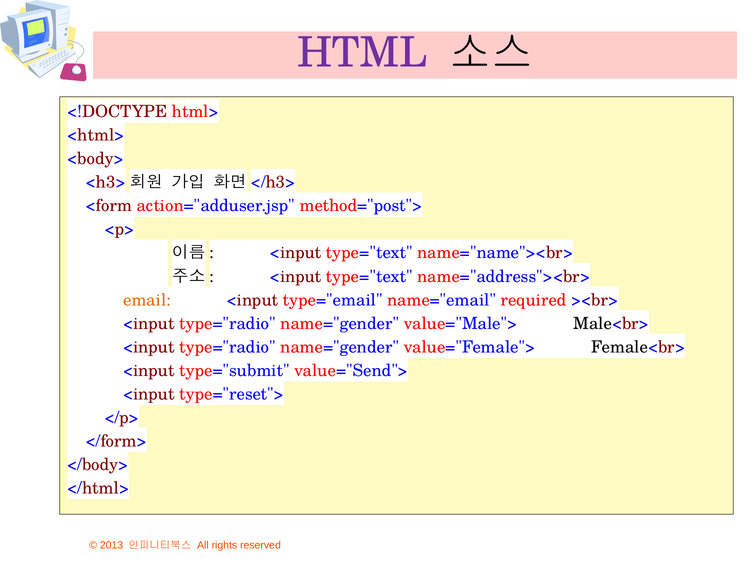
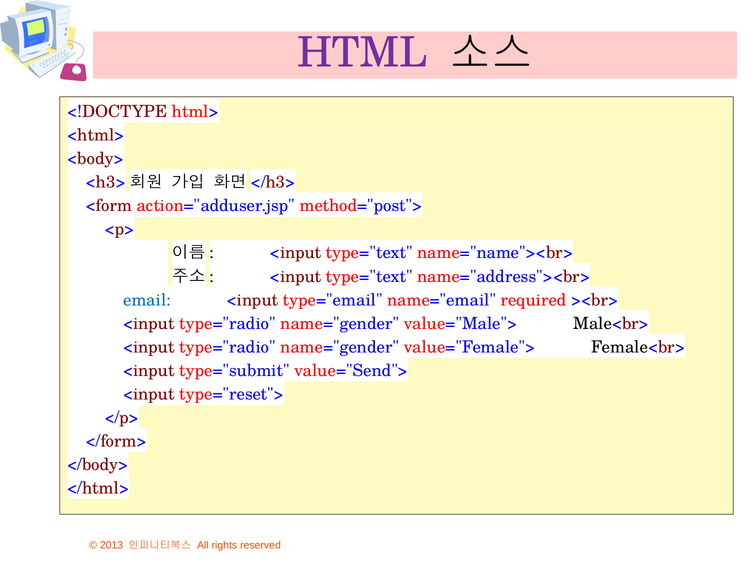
email colour: orange -> blue (147, 300)
